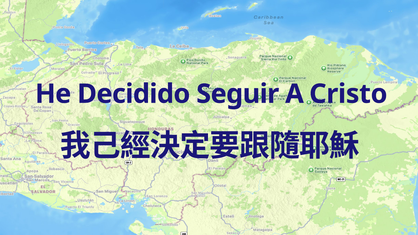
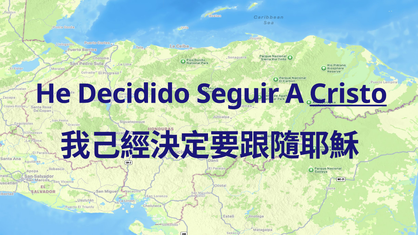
Cristo underline: none -> present (348, 94)
